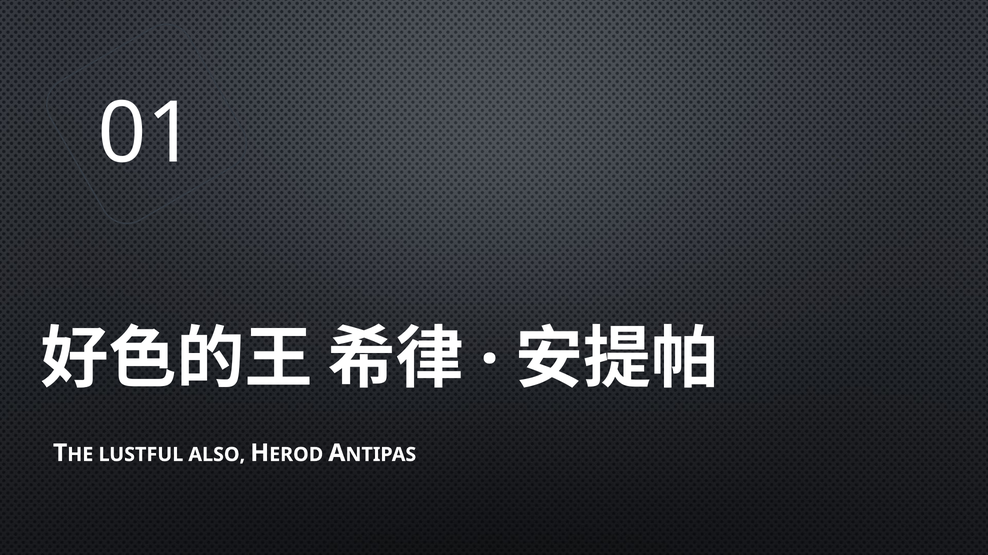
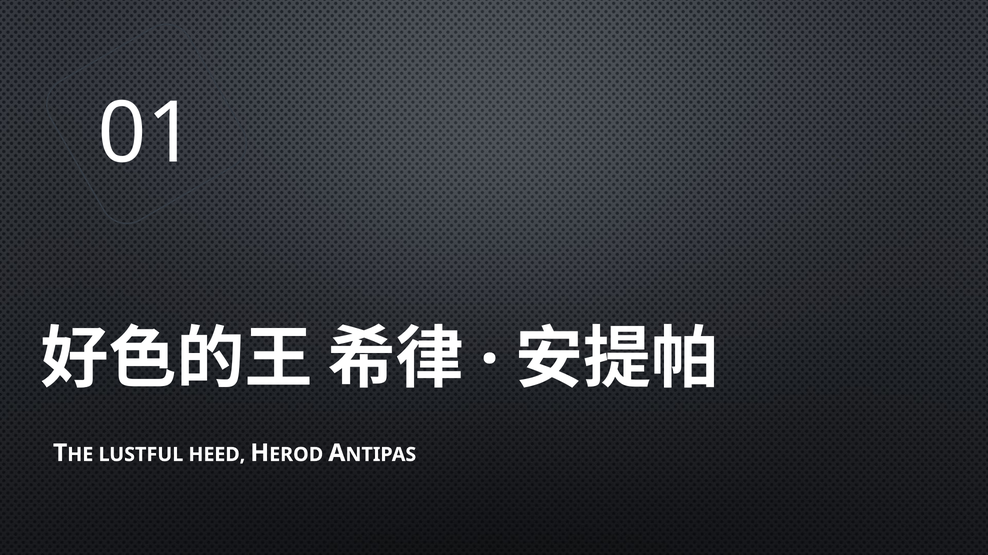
ALSO: ALSO -> HEED (217, 455)
